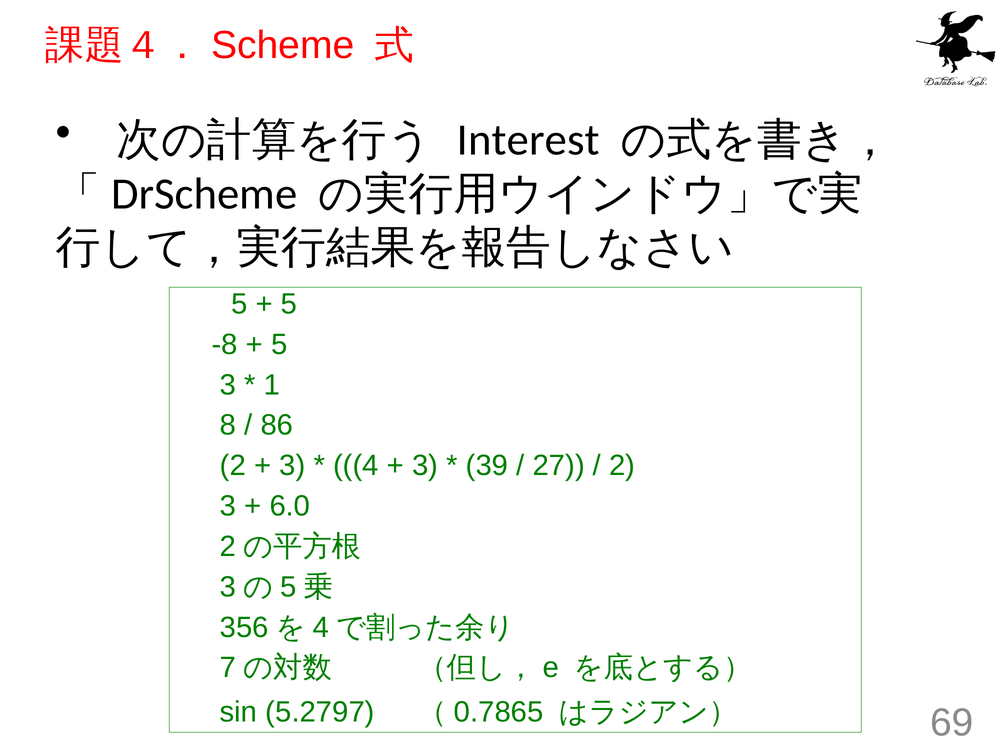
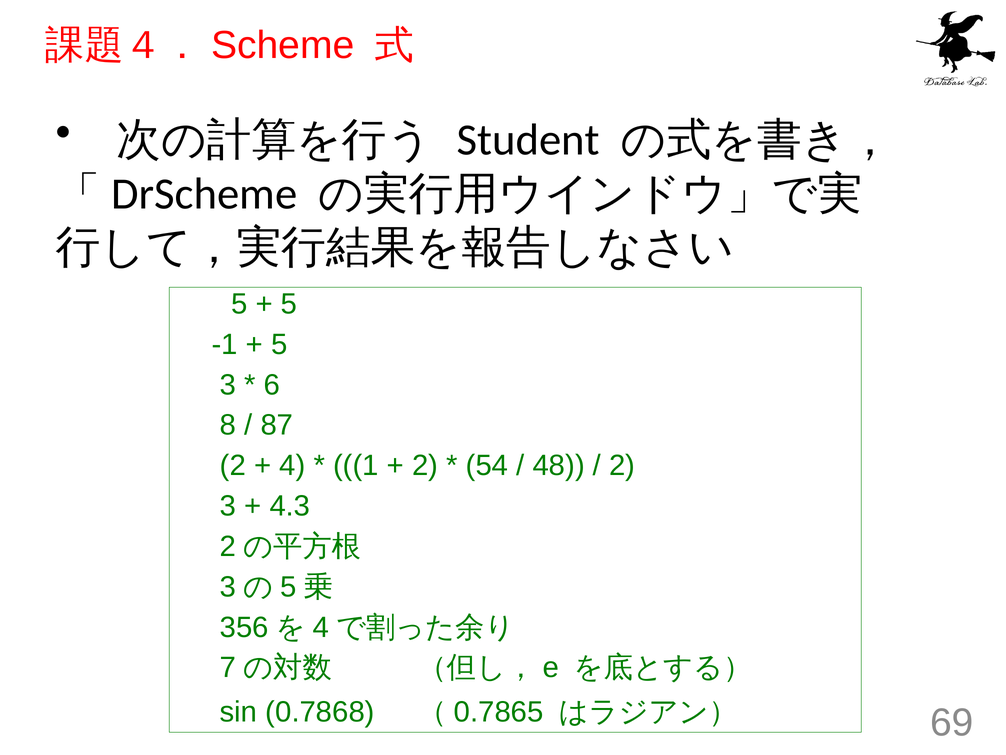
Interest: Interest -> Student (528, 140)
-8: -8 -> -1 (225, 344)
1: 1 -> 6 (272, 385)
86: 86 -> 87 (277, 425)
3: 3 -> 4 (292, 465)
4: 4 -> 1 (356, 465)
3: 3 -> 2 (425, 465)
39: 39 -> 54 (487, 465)
27: 27 -> 48 (559, 465)
6.0: 6.0 -> 4.3 (290, 506)
5.2797: 5.2797 -> 0.7868 (320, 712)
